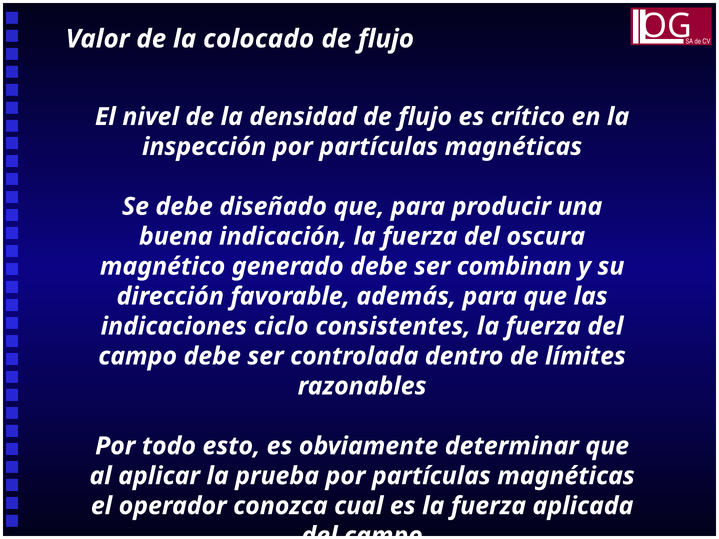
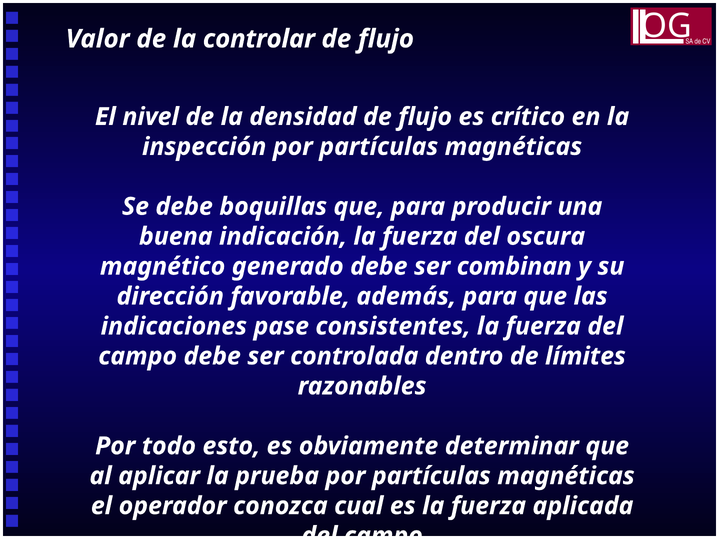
colocado: colocado -> controlar (259, 39)
diseñado: diseñado -> boquillas (273, 207)
ciclo: ciclo -> pase (281, 326)
